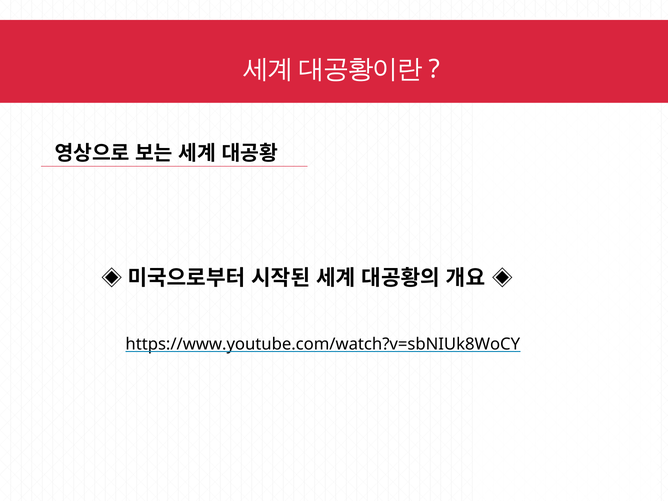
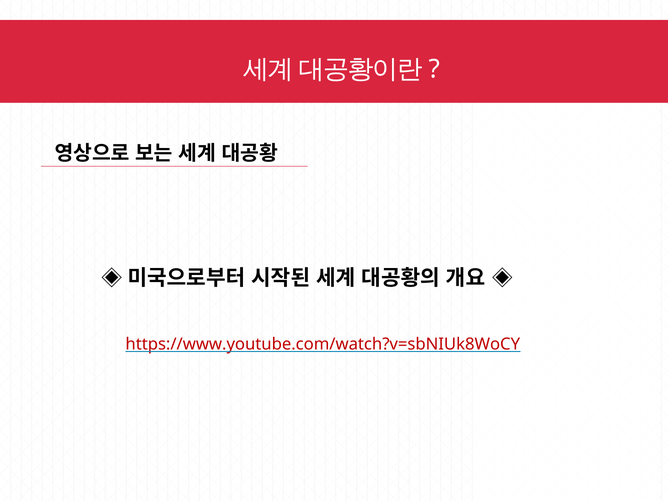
https://www.youtube.com/watch?v=sbNIUk8WoCY colour: black -> red (323, 344)
